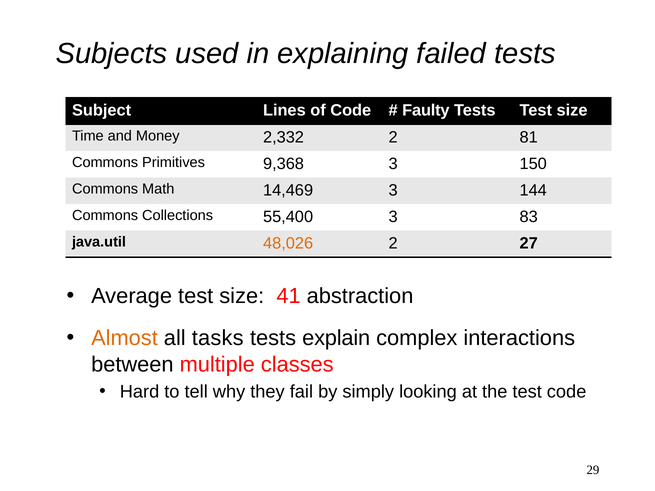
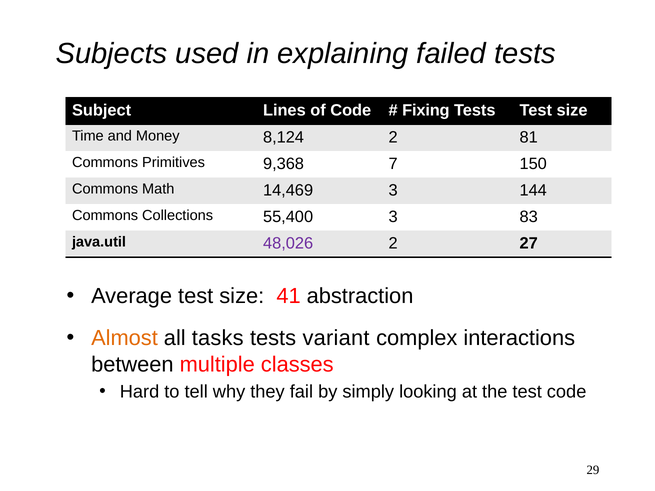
Faulty: Faulty -> Fixing (426, 111)
2,332: 2,332 -> 8,124 (284, 137)
9,368 3: 3 -> 7 (393, 164)
48,026 colour: orange -> purple (288, 243)
explain: explain -> variant (336, 338)
